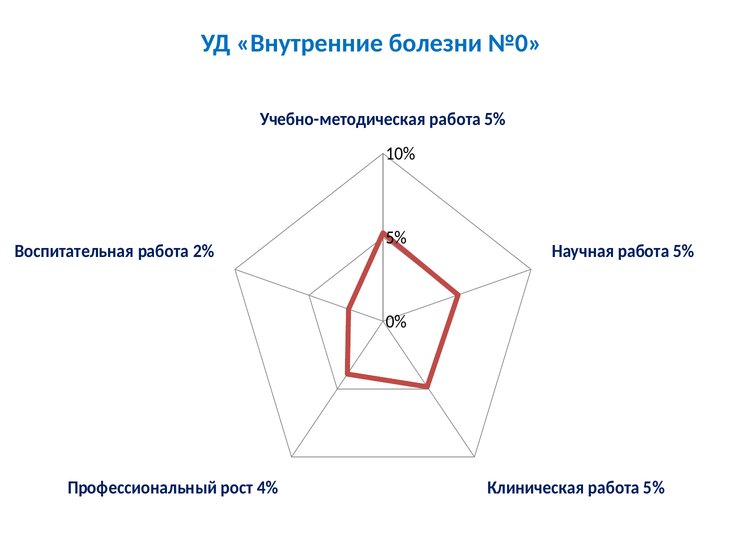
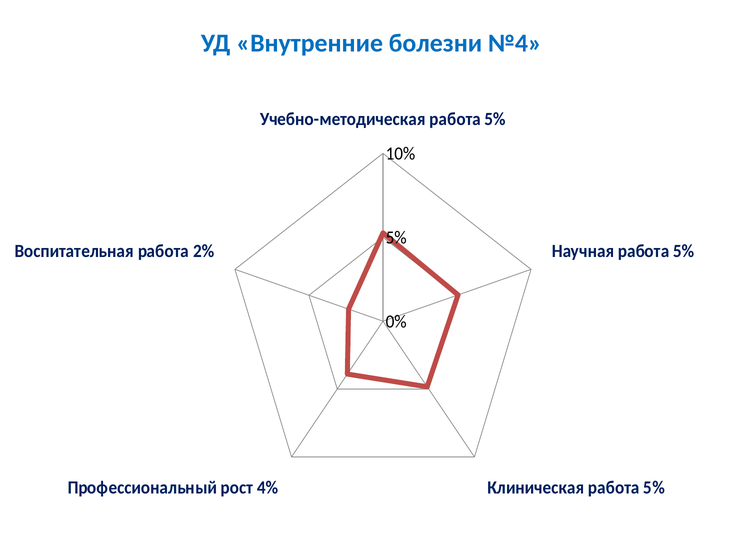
№0: №0 -> №4 (515, 43)
